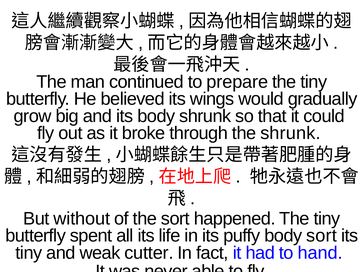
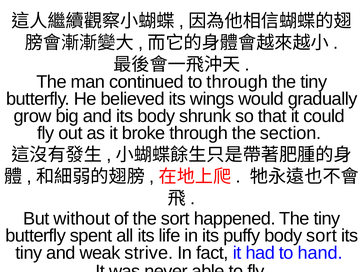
to prepare: prepare -> through (237, 82)
the shrunk: shrunk -> section (291, 133)
cutter: cutter -> strive (149, 253)
